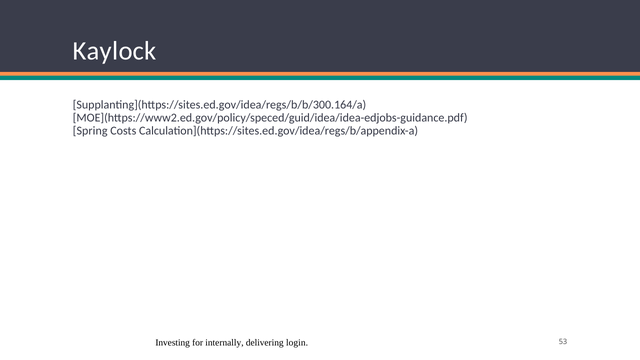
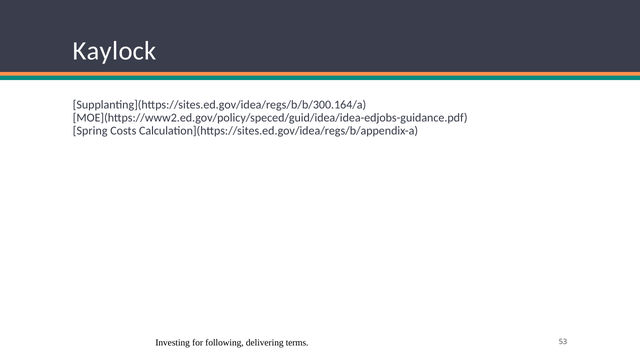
internally: internally -> following (224, 342)
login: login -> terms (297, 342)
